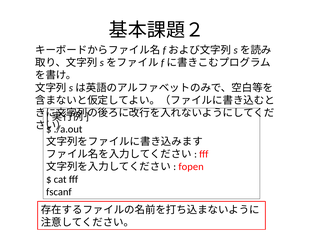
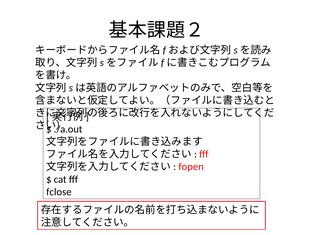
fscanf: fscanf -> fclose (59, 192)
